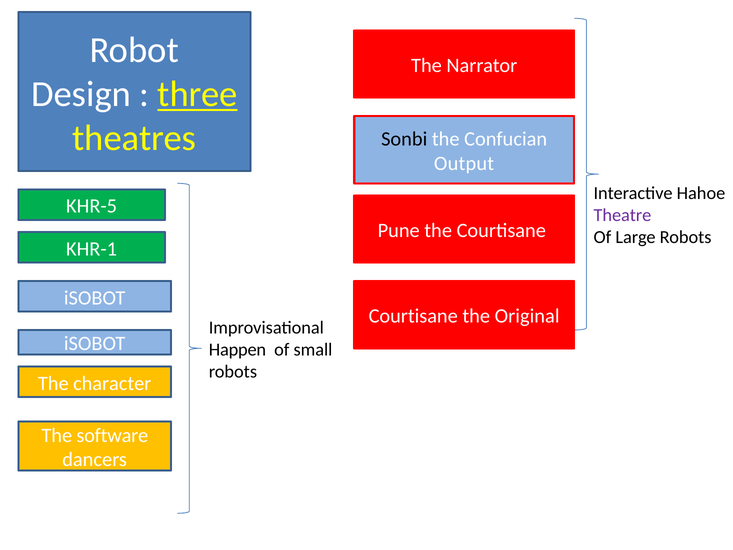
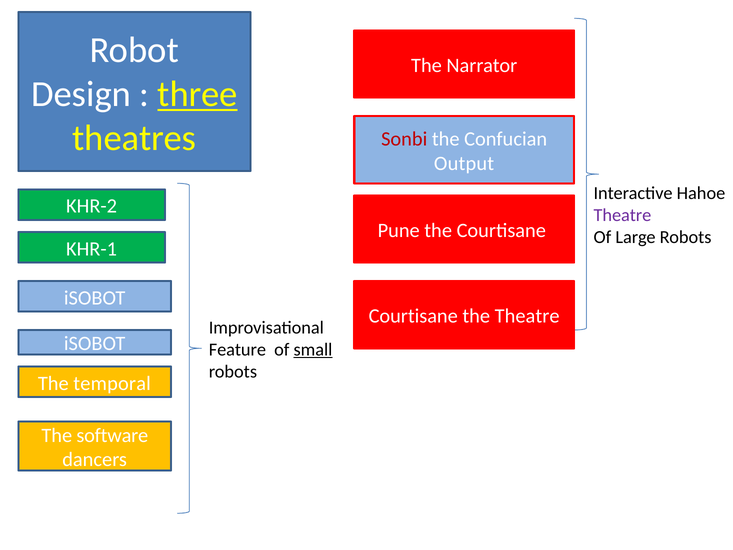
Sonbi colour: black -> red (404, 139)
KHR-5: KHR-5 -> KHR-2 (92, 206)
the Original: Original -> Theatre (527, 316)
Happen: Happen -> Feature (237, 349)
small underline: none -> present (313, 349)
character: character -> temporal (112, 383)
